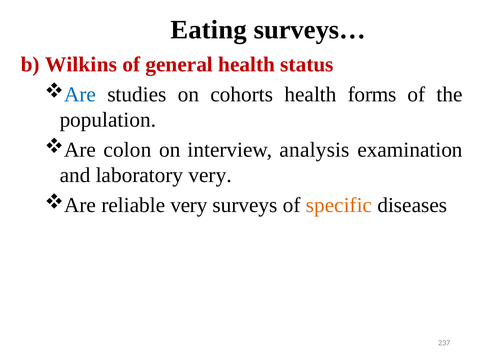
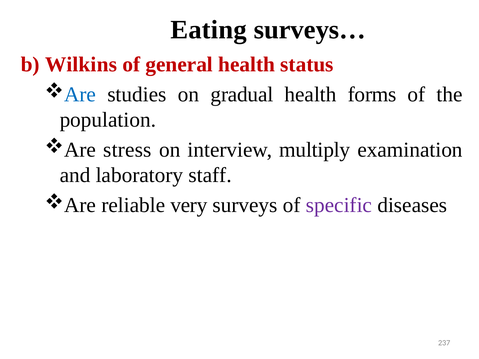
cohorts: cohorts -> gradual (242, 94)
colon: colon -> stress (127, 150)
analysis: analysis -> multiply (315, 150)
laboratory very: very -> staff (210, 175)
specific colour: orange -> purple (339, 205)
